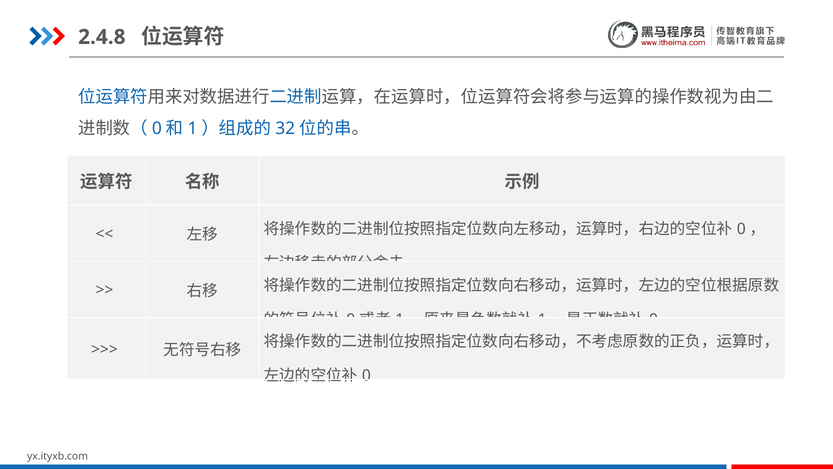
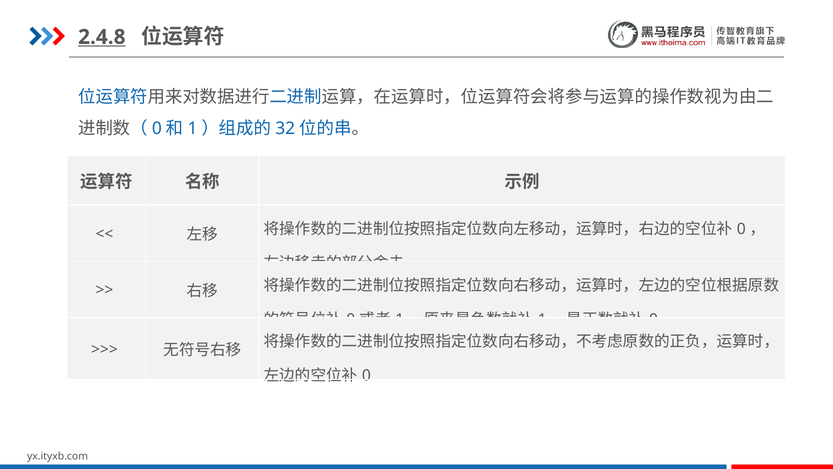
2.4.8 underline: none -> present (102, 37)
